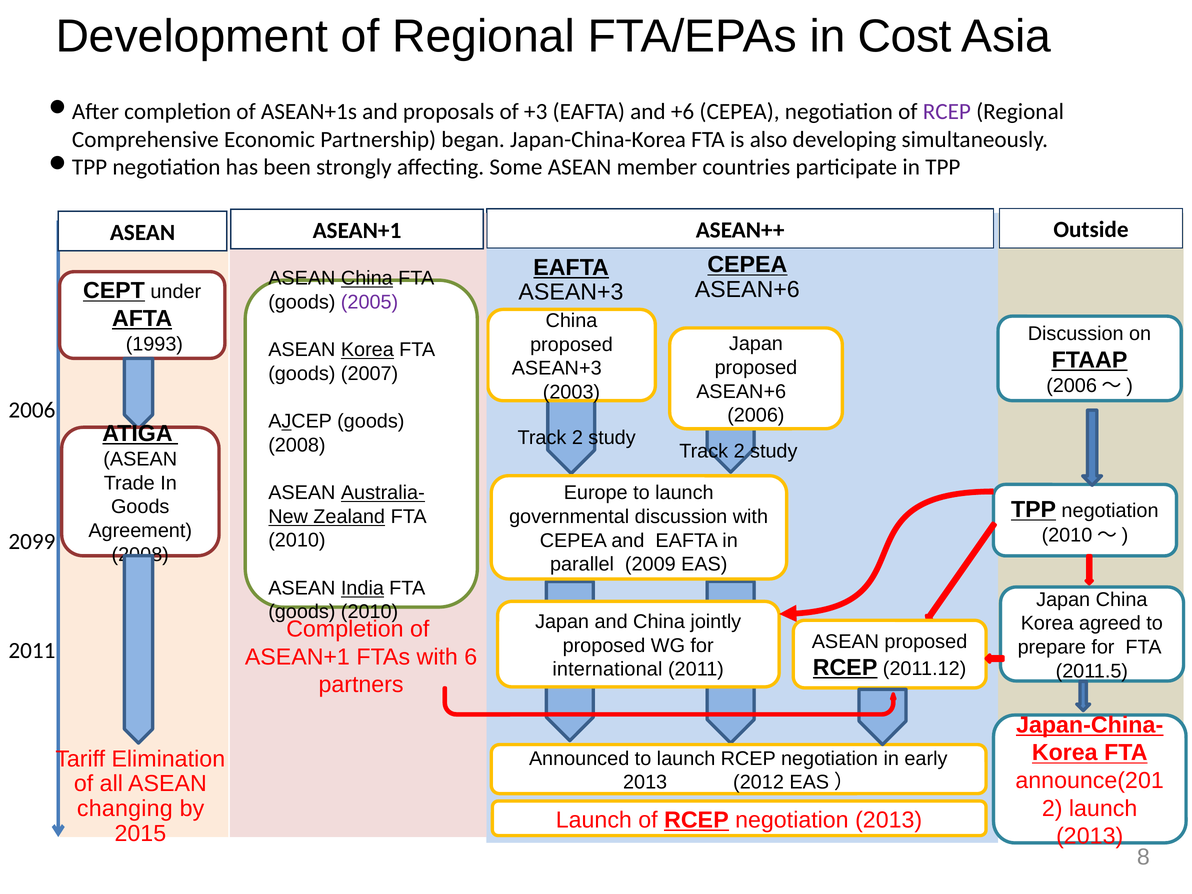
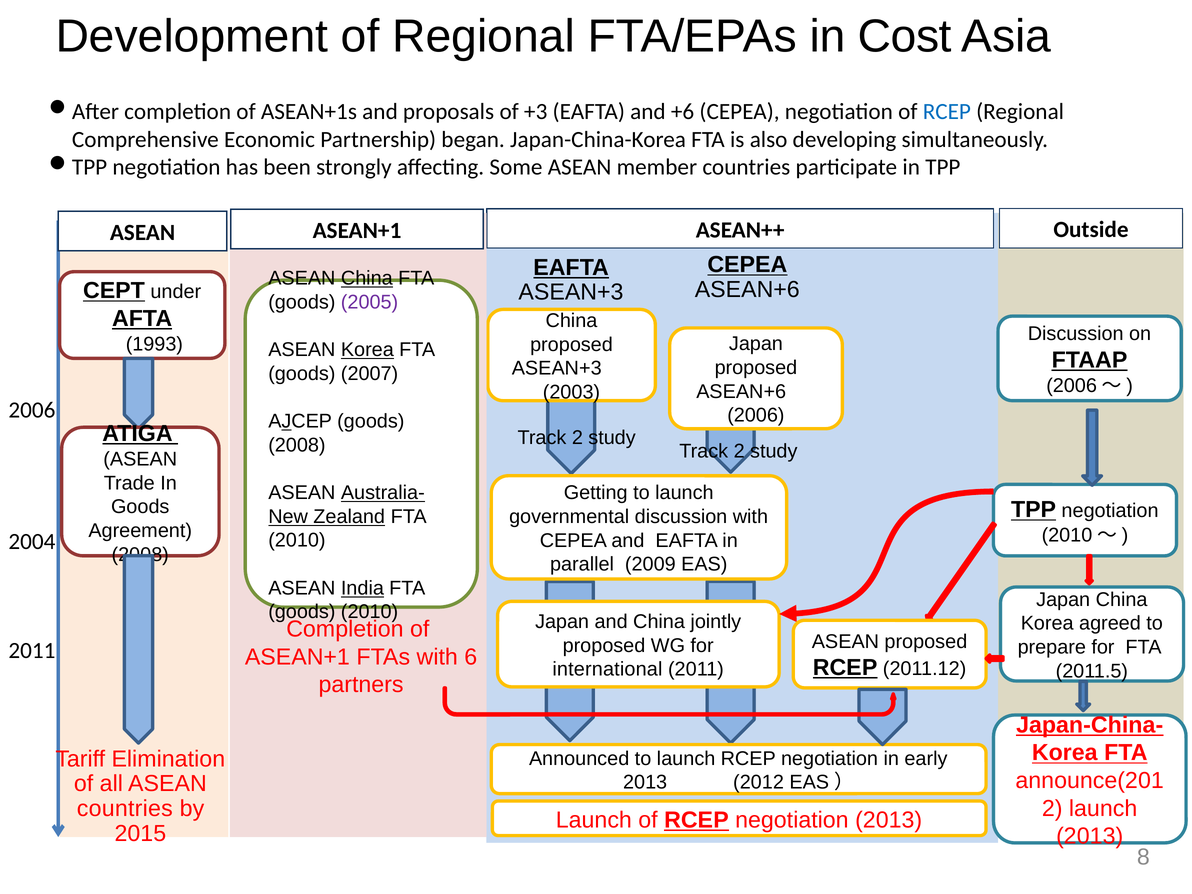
RCEP colour: purple -> blue (947, 112)
Europe: Europe -> Getting (596, 493)
2099: 2099 -> 2004 (32, 541)
changing: changing -> countries (125, 809)
